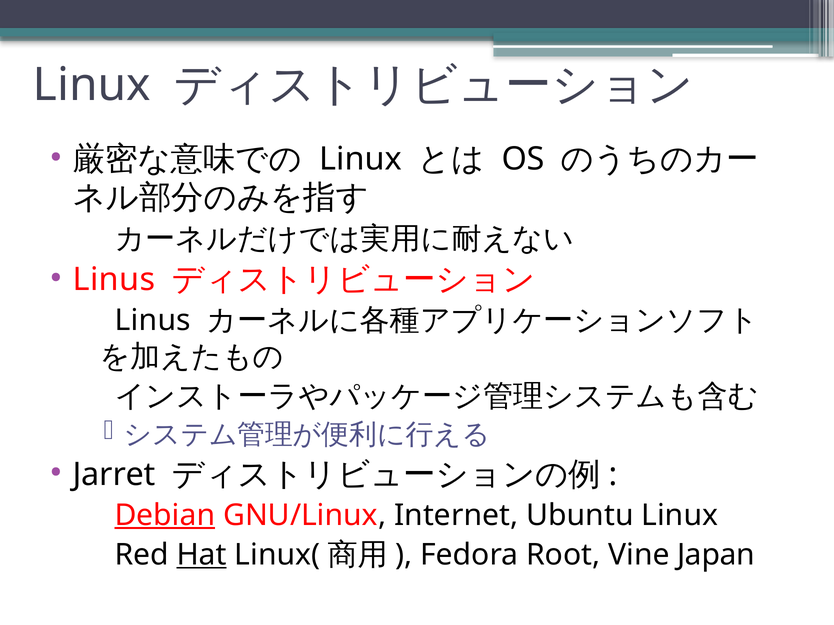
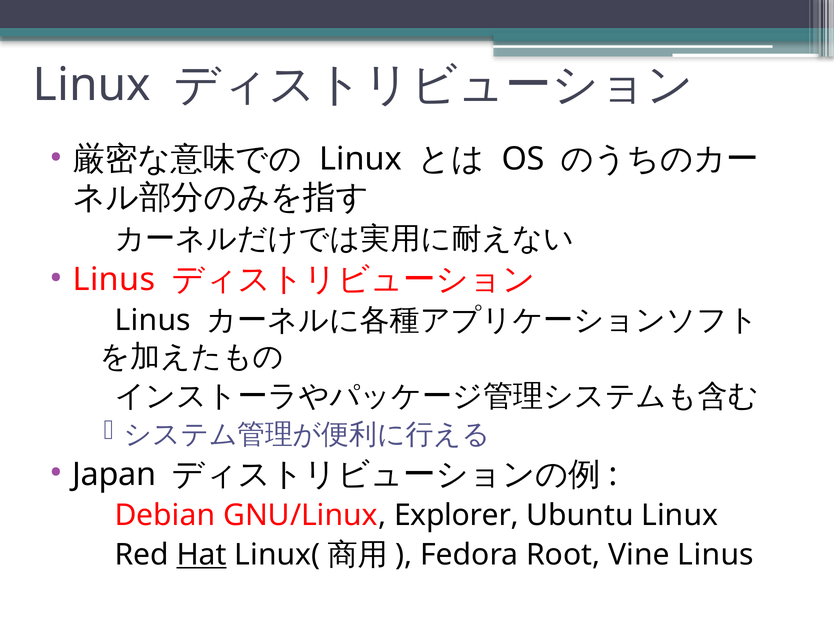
Jarret: Jarret -> Japan (114, 475)
Debian underline: present -> none (165, 516)
Internet: Internet -> Explorer (456, 516)
Vine Japan: Japan -> Linus (716, 555)
